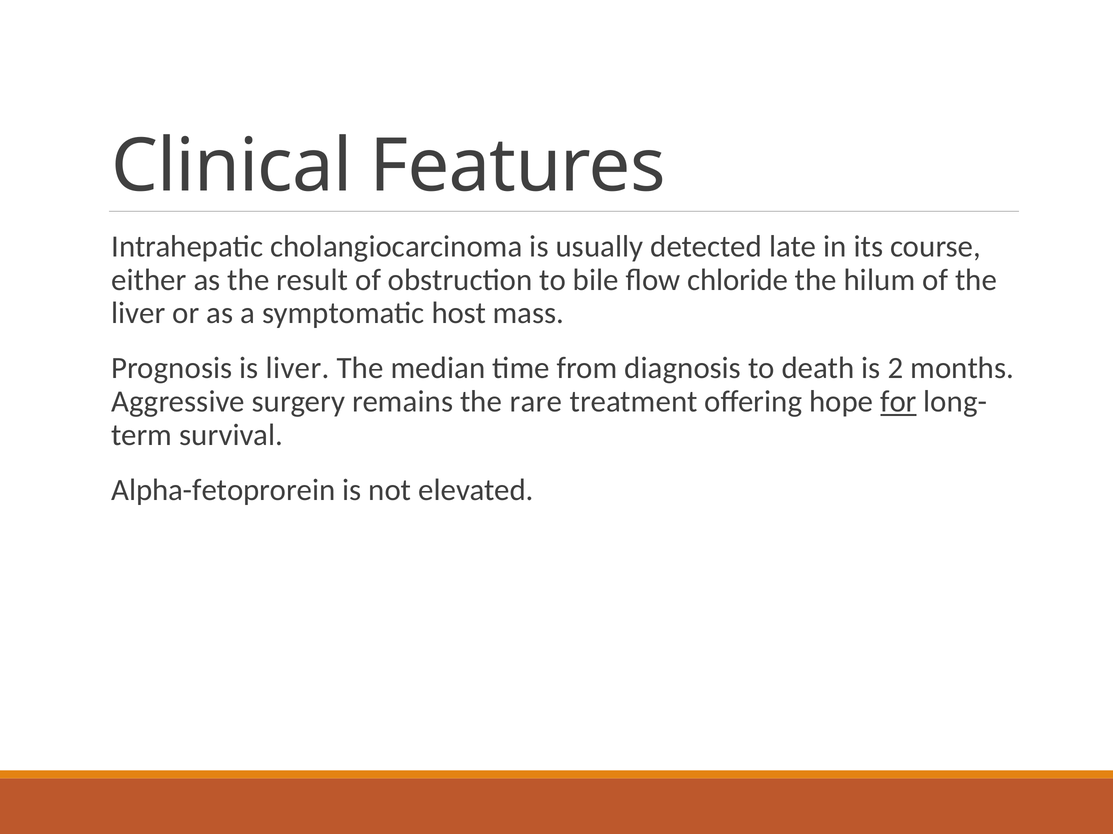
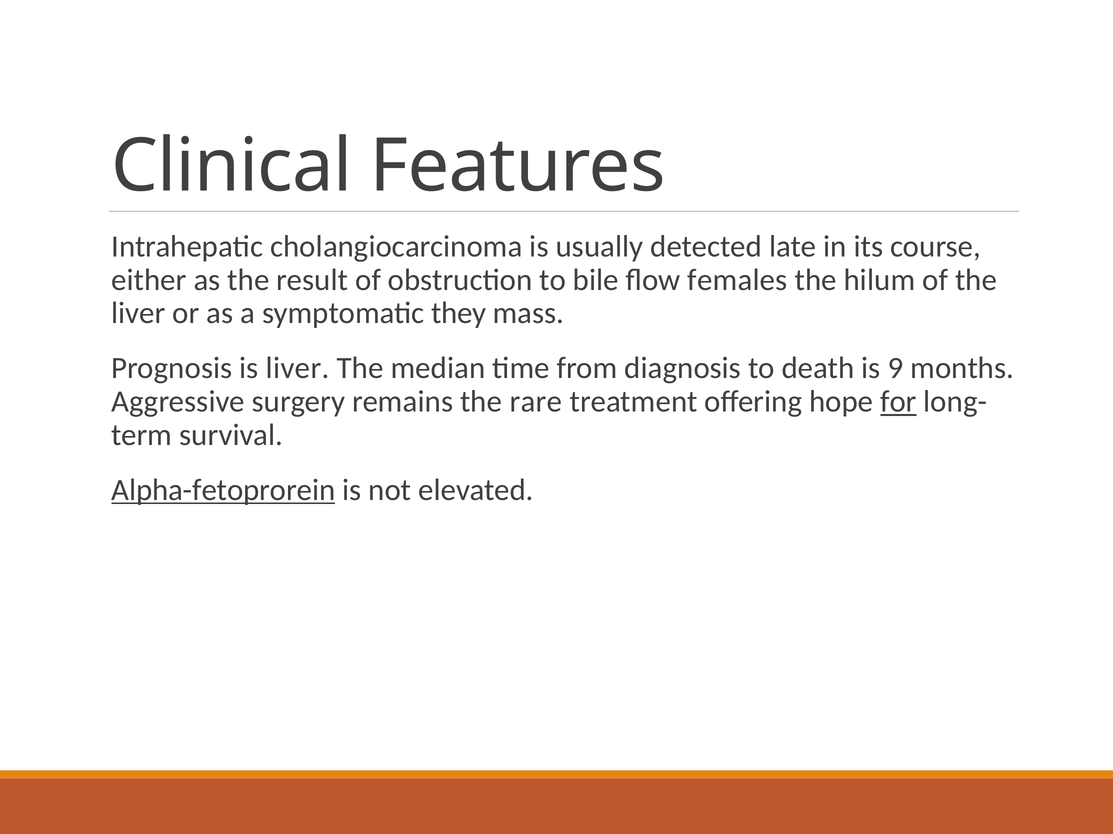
chloride: chloride -> females (737, 280)
host: host -> they (459, 314)
2: 2 -> 9 (896, 369)
Alpha-fetoprorein underline: none -> present (223, 490)
